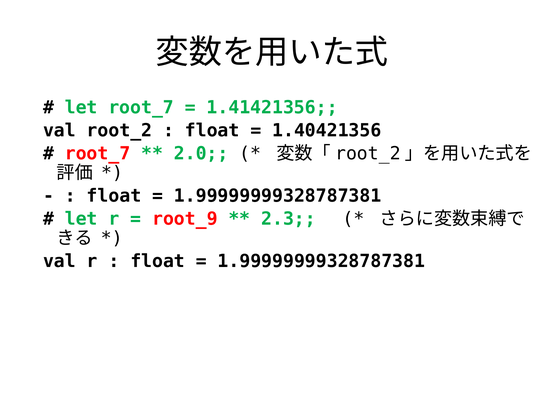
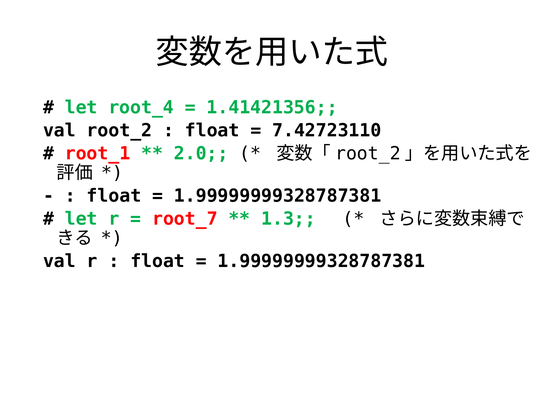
let root_7: root_7 -> root_4 (141, 107)
1.40421356: 1.40421356 -> 7.42723110 (327, 130)
root_7: root_7 -> root_1 (98, 153)
root_9: root_9 -> root_7 (185, 219)
2.3: 2.3 -> 1.3 (288, 219)
